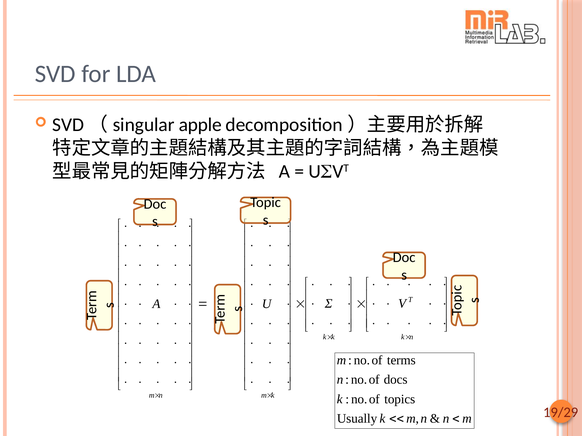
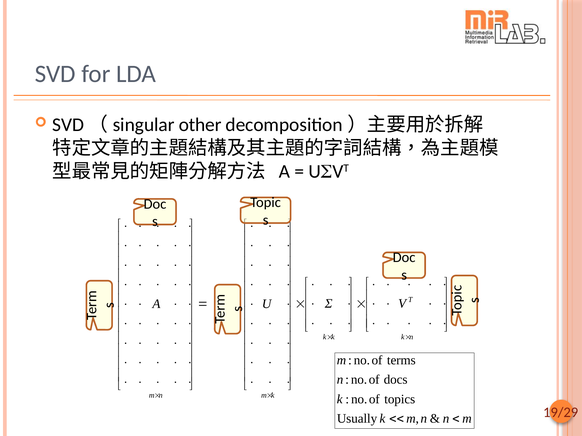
apple: apple -> other (200, 125)
